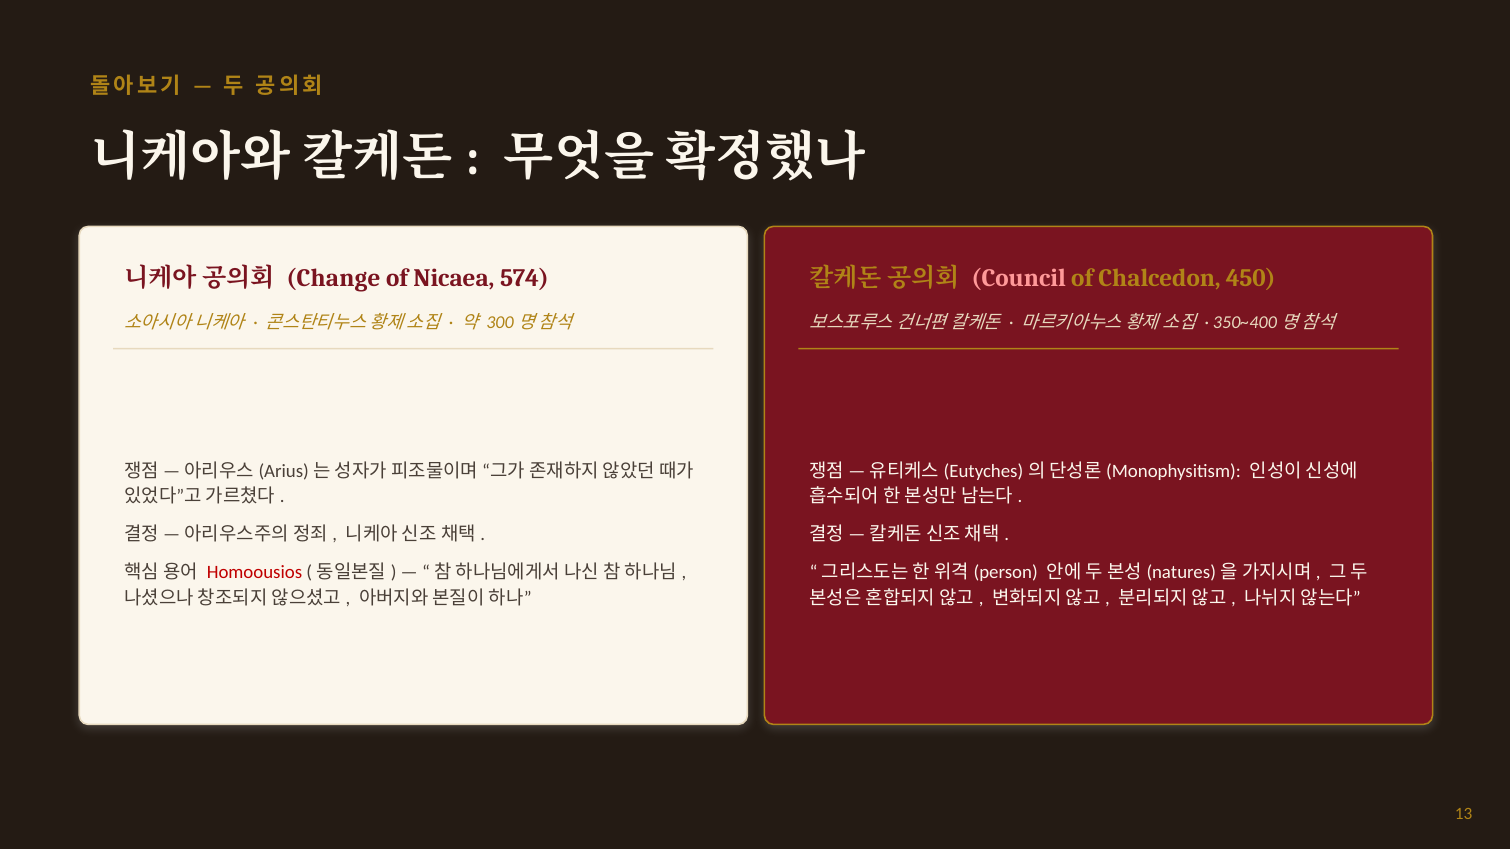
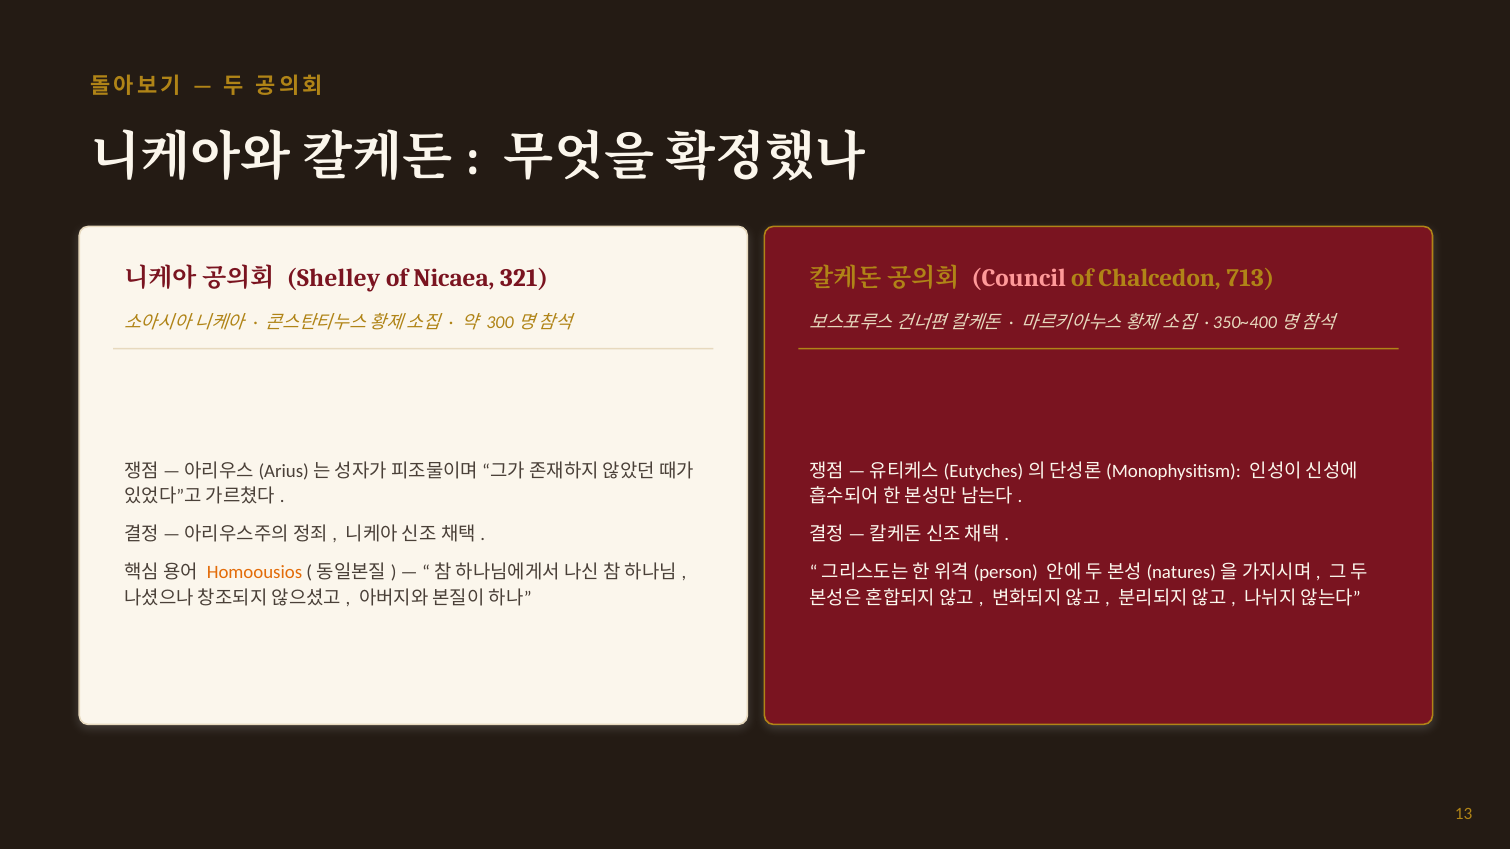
Change: Change -> Shelley (333, 279)
574: 574 -> 321 (524, 279)
450: 450 -> 713 (1250, 279)
Homoousios colour: red -> orange (254, 573)
